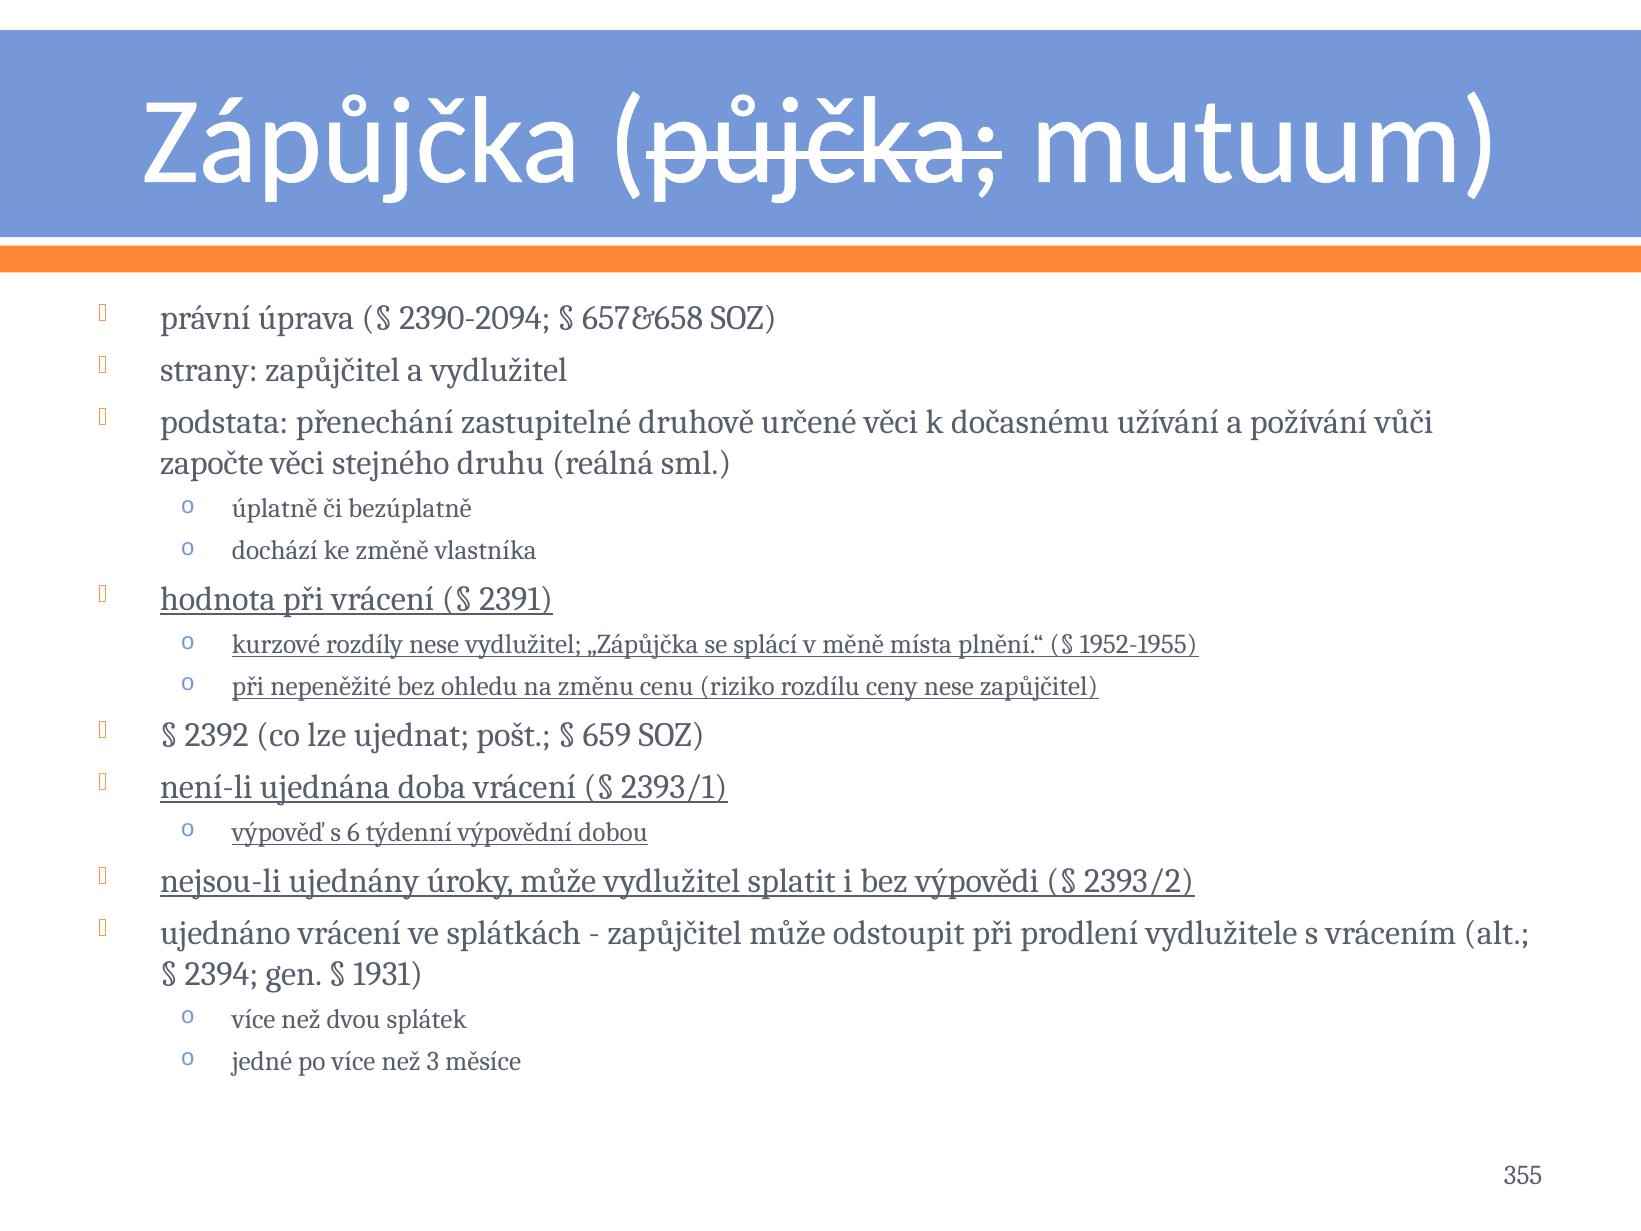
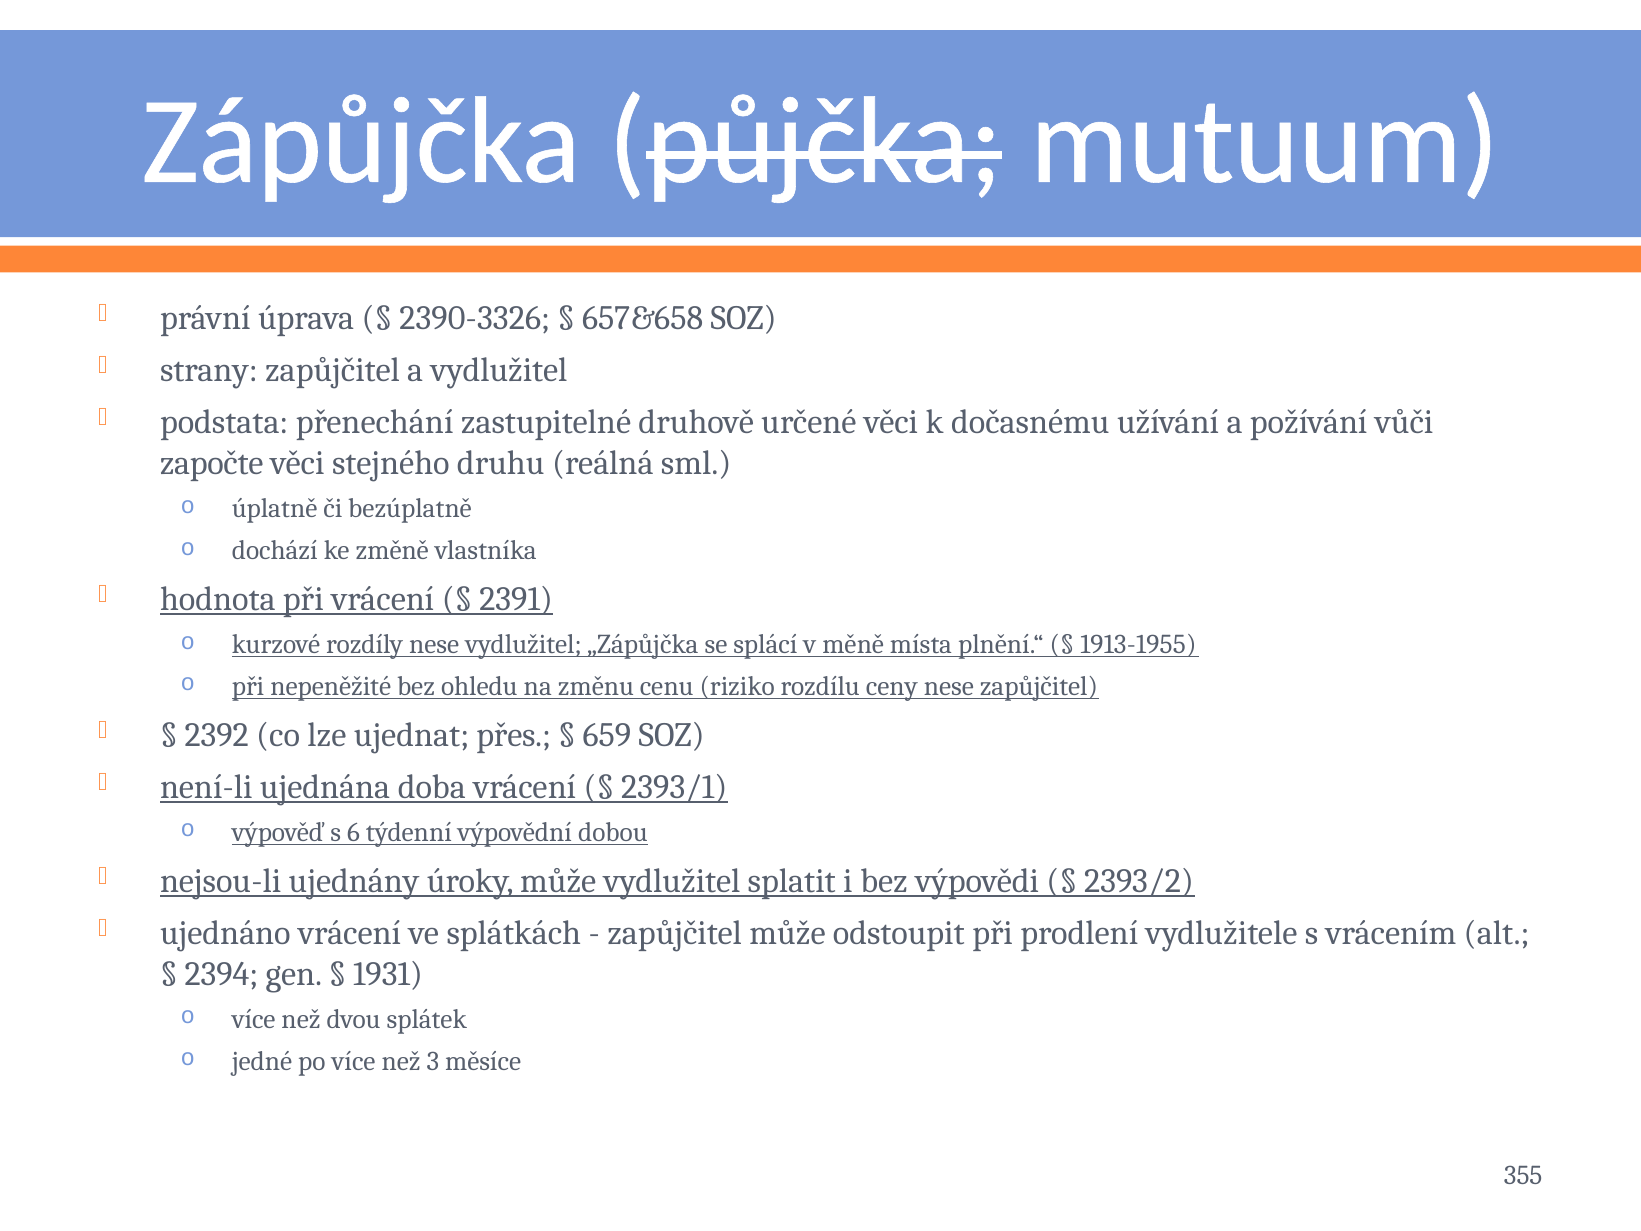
2390-2094: 2390-2094 -> 2390-3326 (475, 318)
1952-1955: 1952-1955 -> 1913-1955 (1138, 645)
pošt: pošt -> přes (514, 735)
